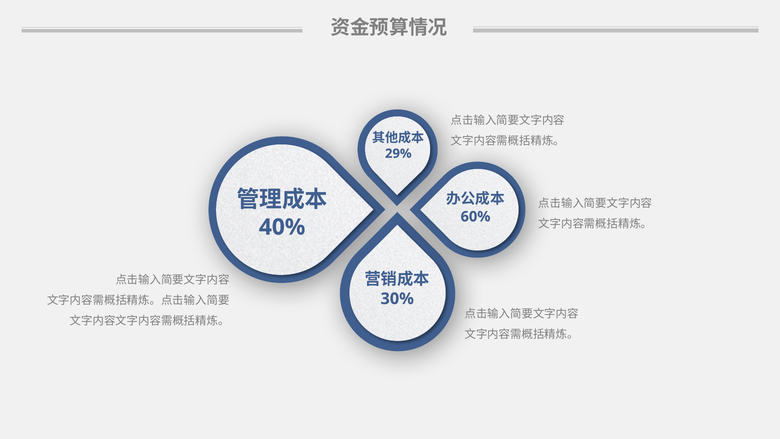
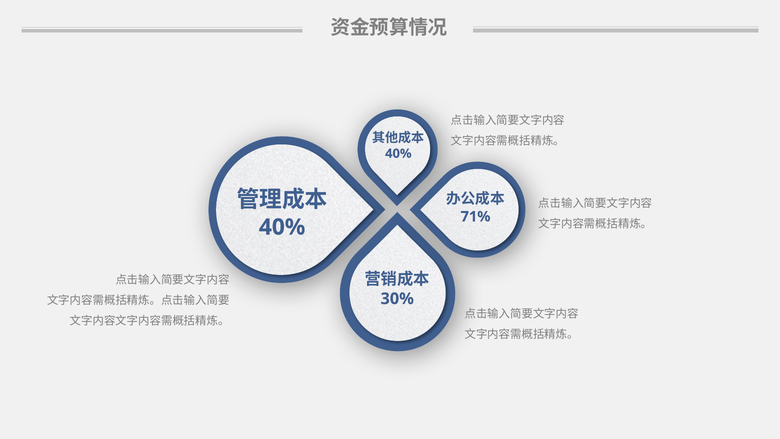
29%: 29% -> 40% (398, 153)
60%: 60% -> 71% (476, 216)
